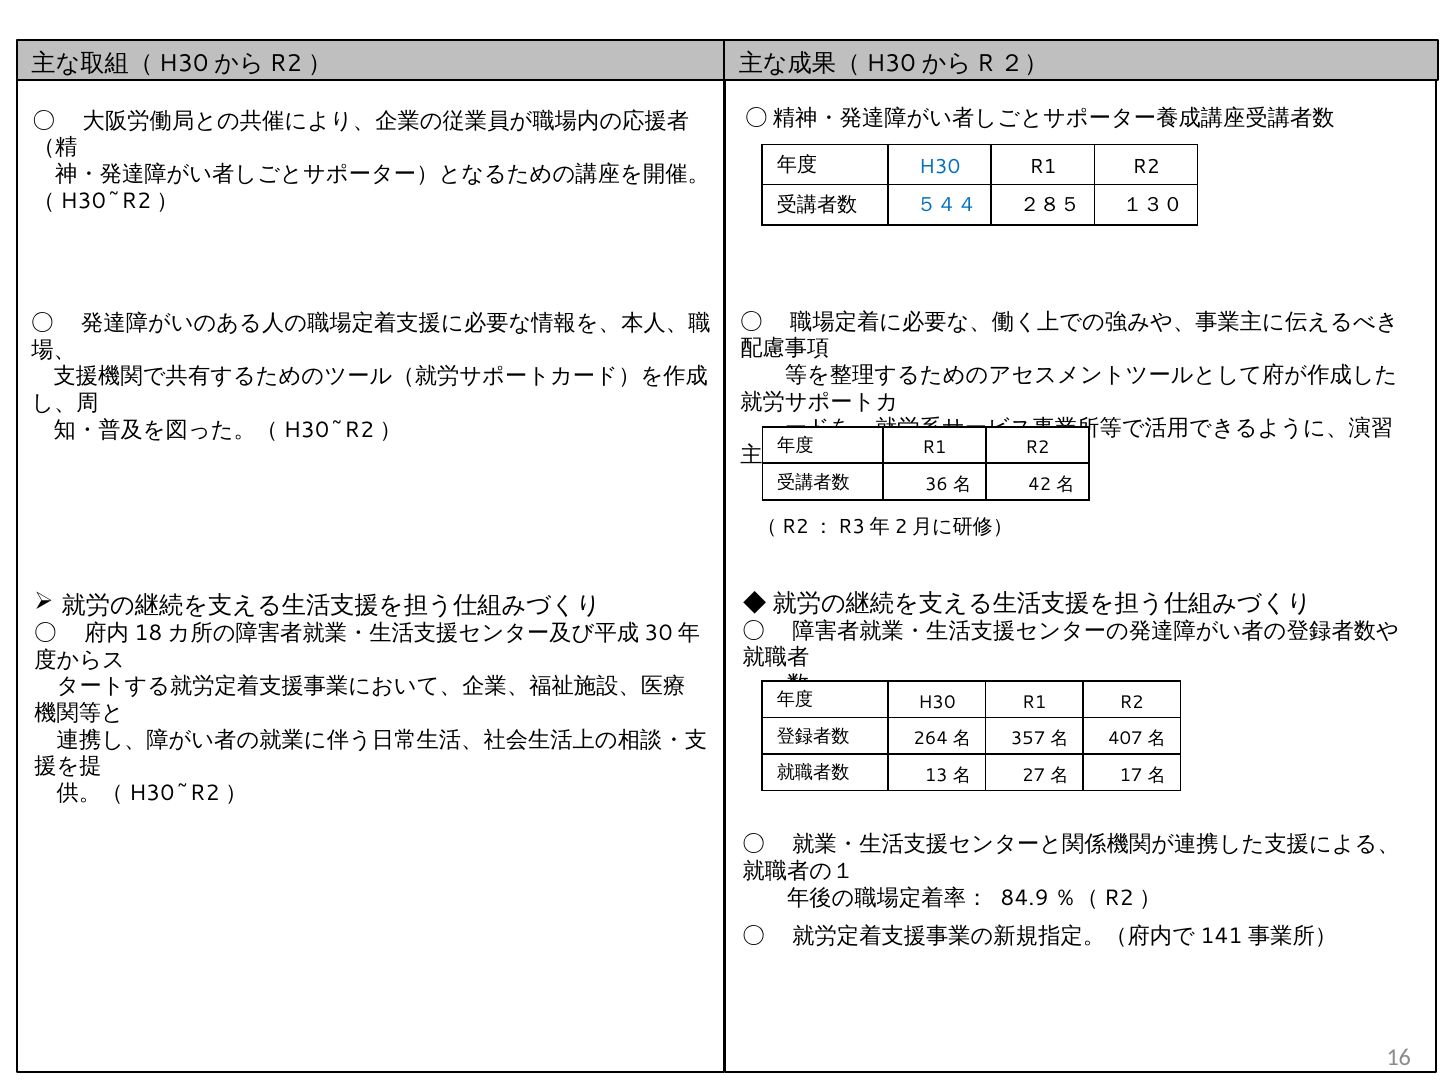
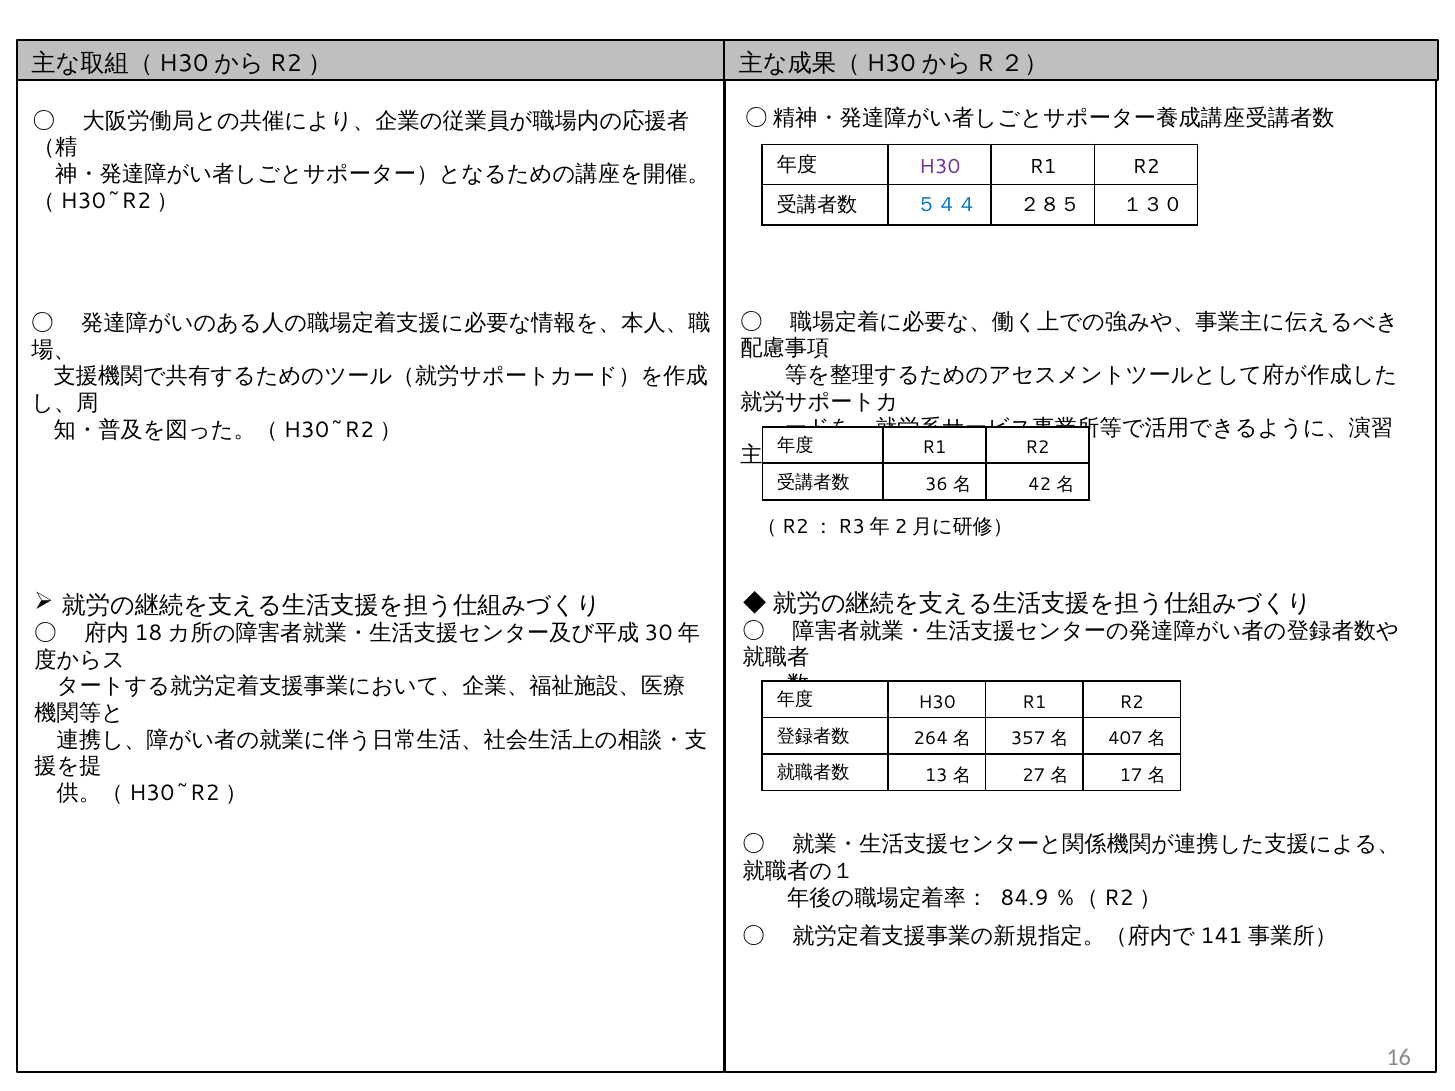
H30 colour: blue -> purple (940, 167)
